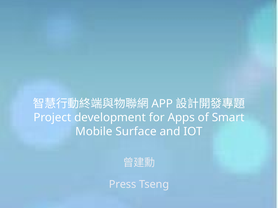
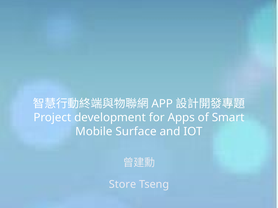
Press: Press -> Store (123, 185)
